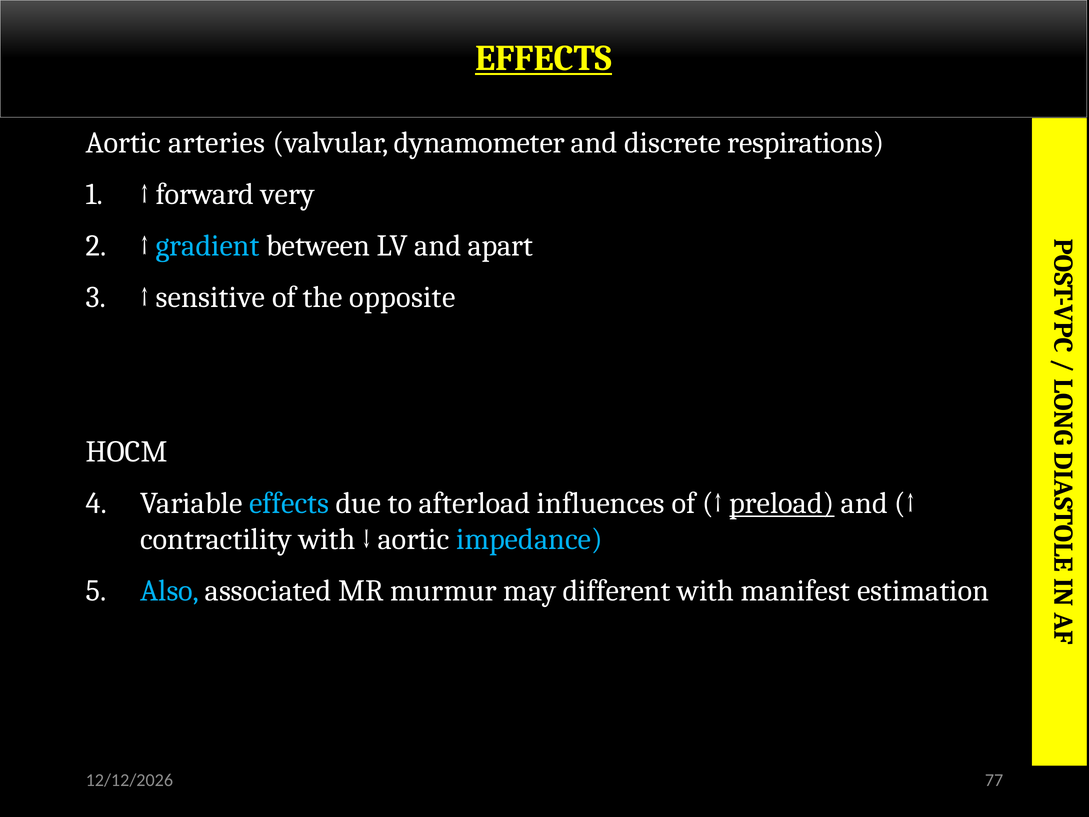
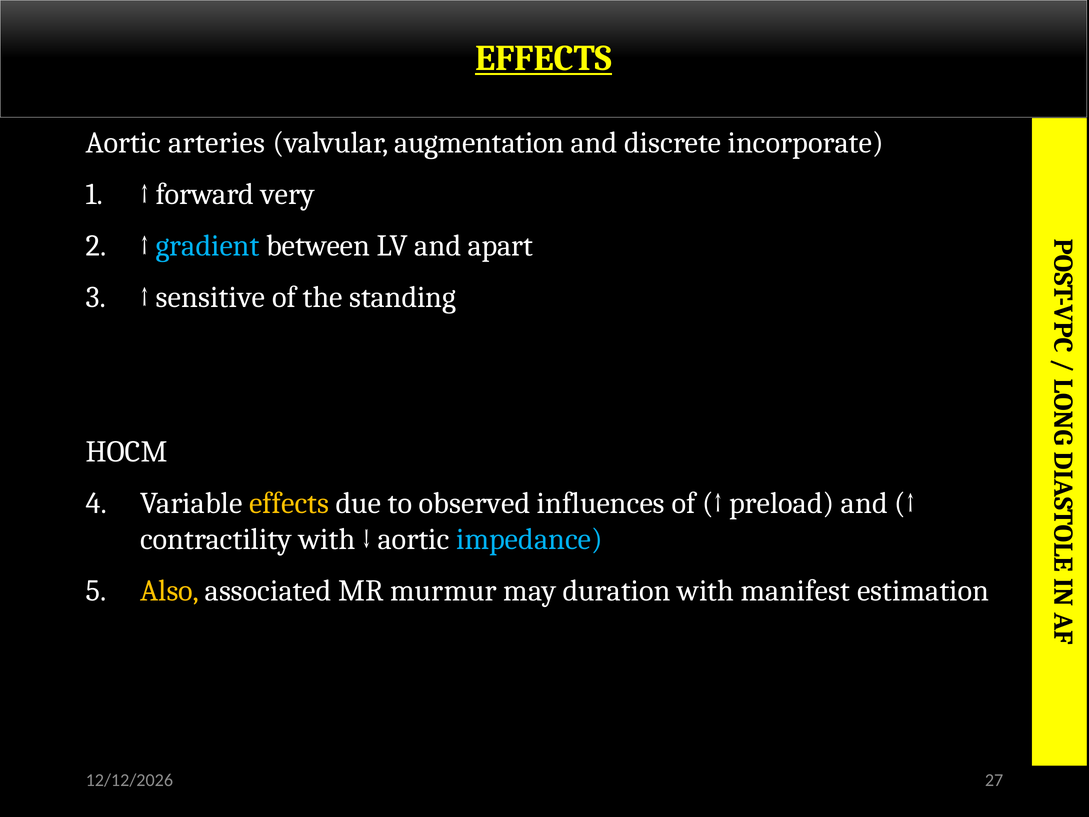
dynamometer: dynamometer -> augmentation (479, 143)
respirations: respirations -> incorporate (806, 143)
opposite: opposite -> standing (403, 297)
effects colour: light blue -> yellow (289, 503)
afterload: afterload -> observed (475, 503)
preload underline: present -> none (782, 503)
Also colour: light blue -> yellow (170, 591)
different: different -> duration (617, 591)
77: 77 -> 27 (994, 780)
